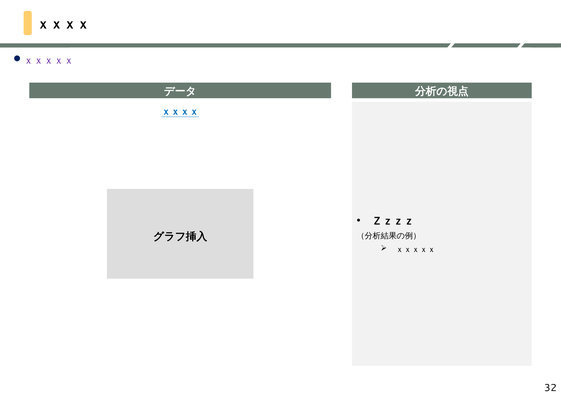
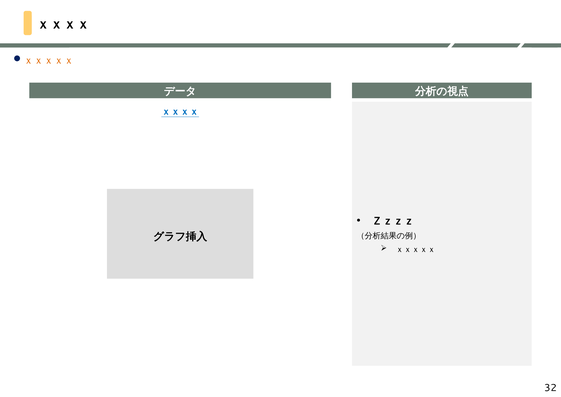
ｘｘｘｘｘ colour: purple -> orange (49, 60)
